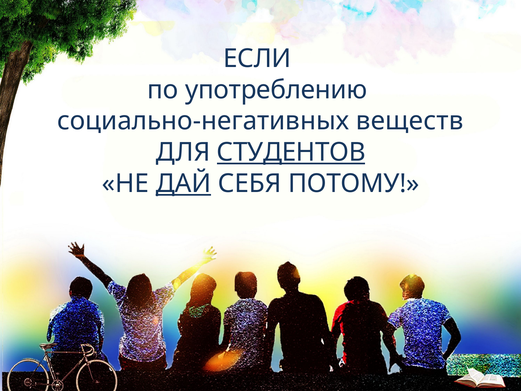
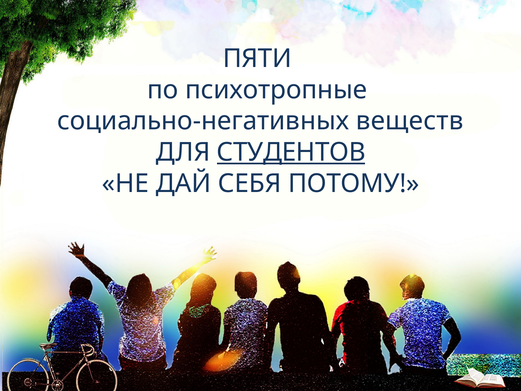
ЕСЛИ: ЕСЛИ -> ПЯТИ (257, 58)
употреблению: употреблению -> психотропные (276, 90)
ДАЙ underline: present -> none (183, 183)
